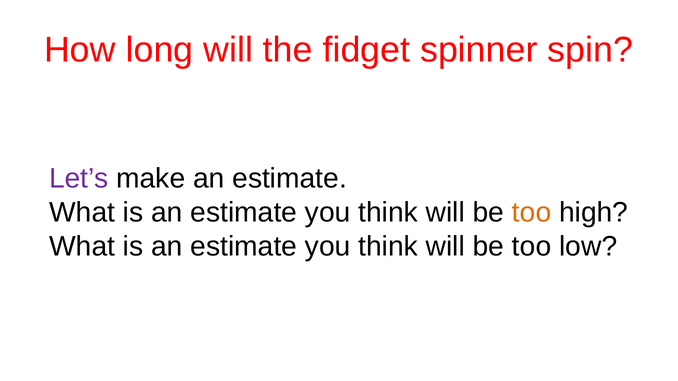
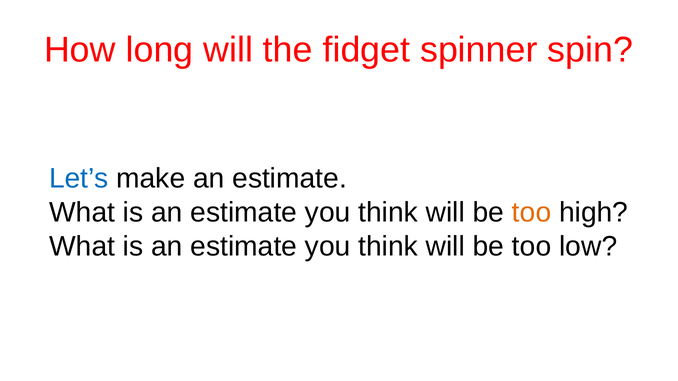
Let’s colour: purple -> blue (79, 179)
